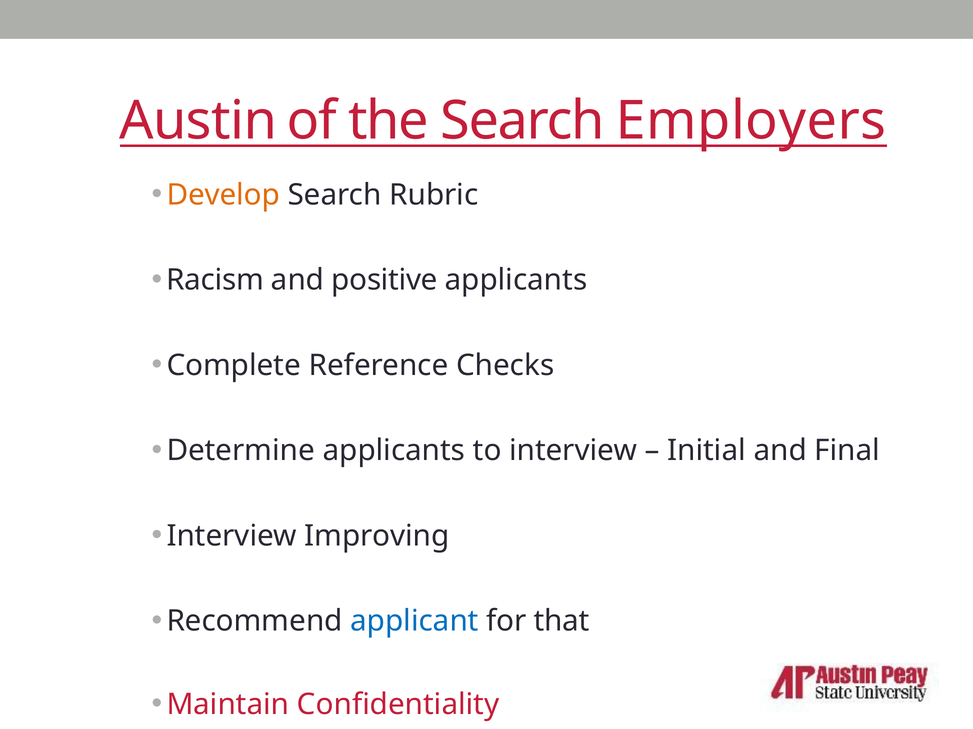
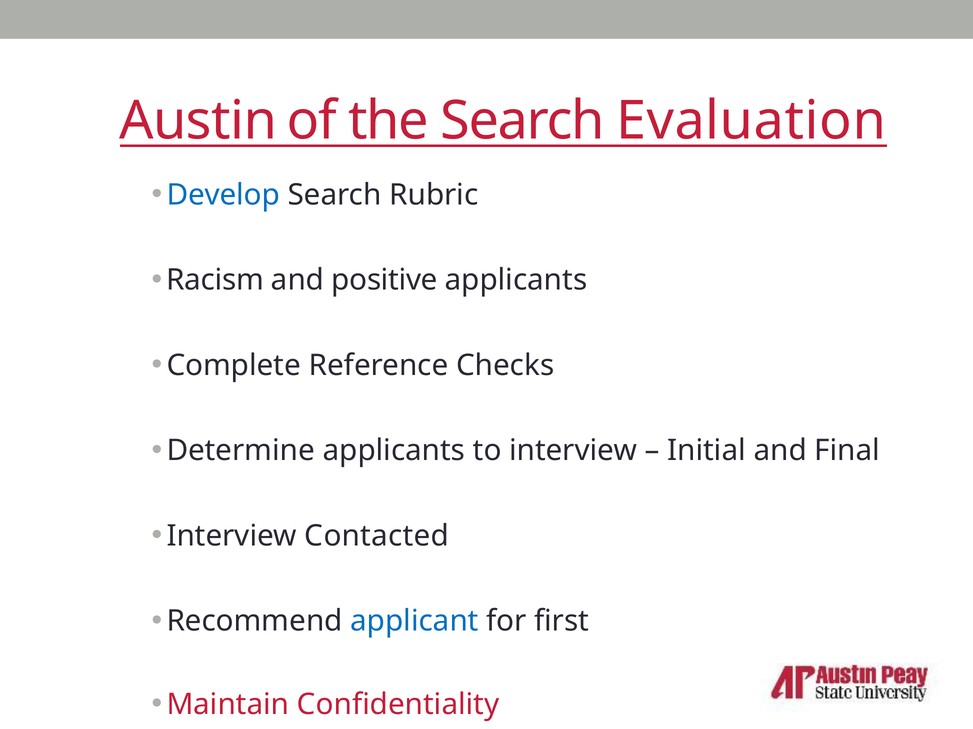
Employers: Employers -> Evaluation (751, 121)
Develop colour: orange -> blue (223, 195)
Improving: Improving -> Contacted (377, 536)
that: that -> first (562, 622)
